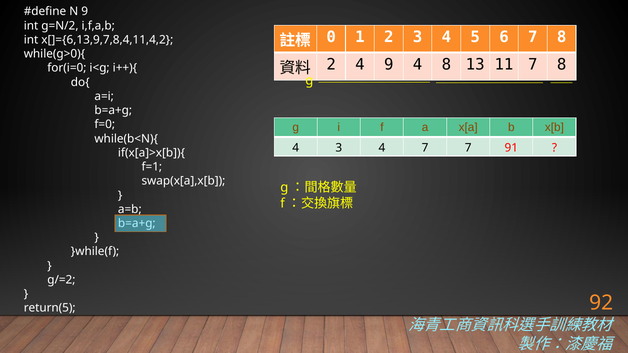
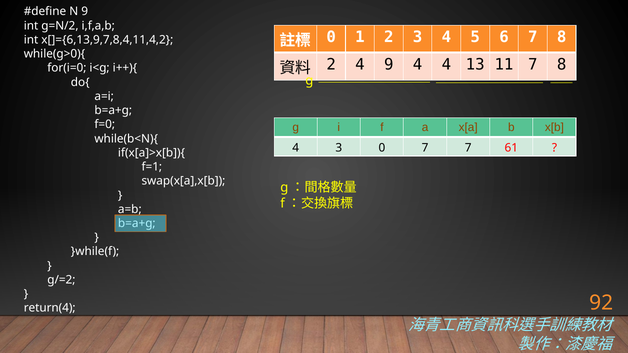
4 8: 8 -> 4 (446, 64)
4 3 4: 4 -> 0 (382, 148)
91: 91 -> 61 (511, 148)
return(5: return(5 -> return(4 (50, 308)
